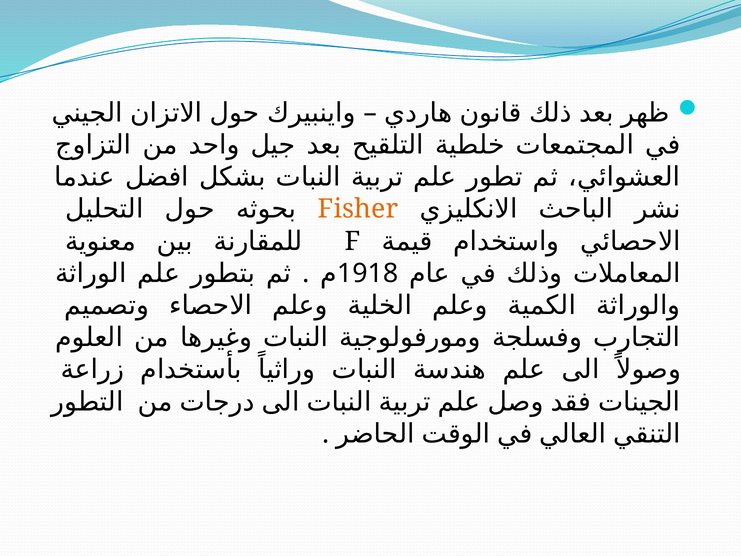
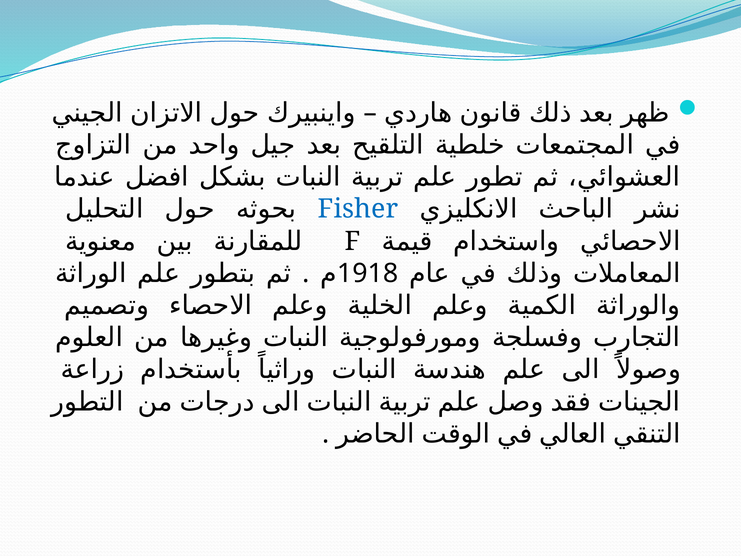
Fisher colour: orange -> blue (358, 209)
